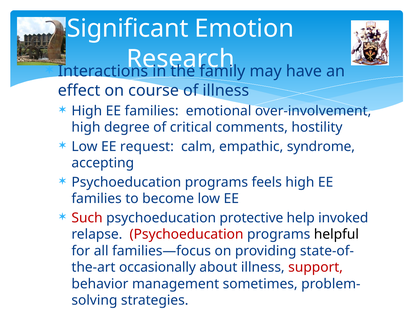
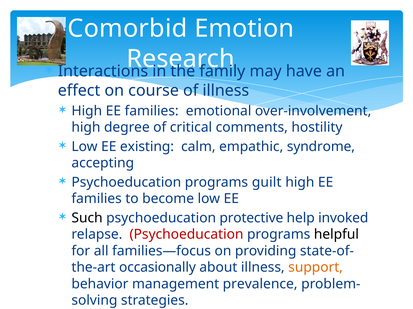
Significant: Significant -> Comorbid (127, 29)
request: request -> existing (147, 147)
feels: feels -> guilt (267, 183)
Such colour: red -> black (87, 218)
support colour: red -> orange (316, 268)
sometimes: sometimes -> prevalence (260, 285)
